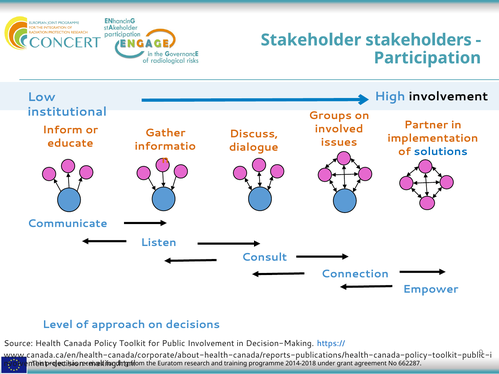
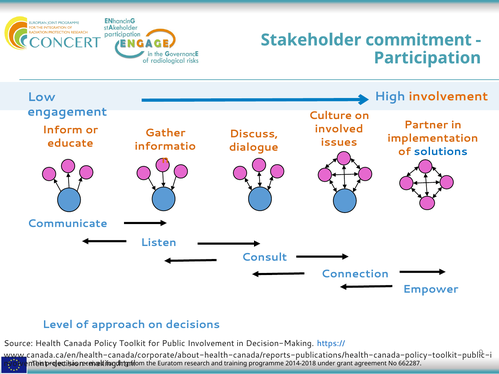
stakeholders: stakeholders -> commitment (419, 40)
involvement colour: black -> orange (448, 96)
institutional: institutional -> engagement (67, 112)
Groups: Groups -> Culture (330, 116)
